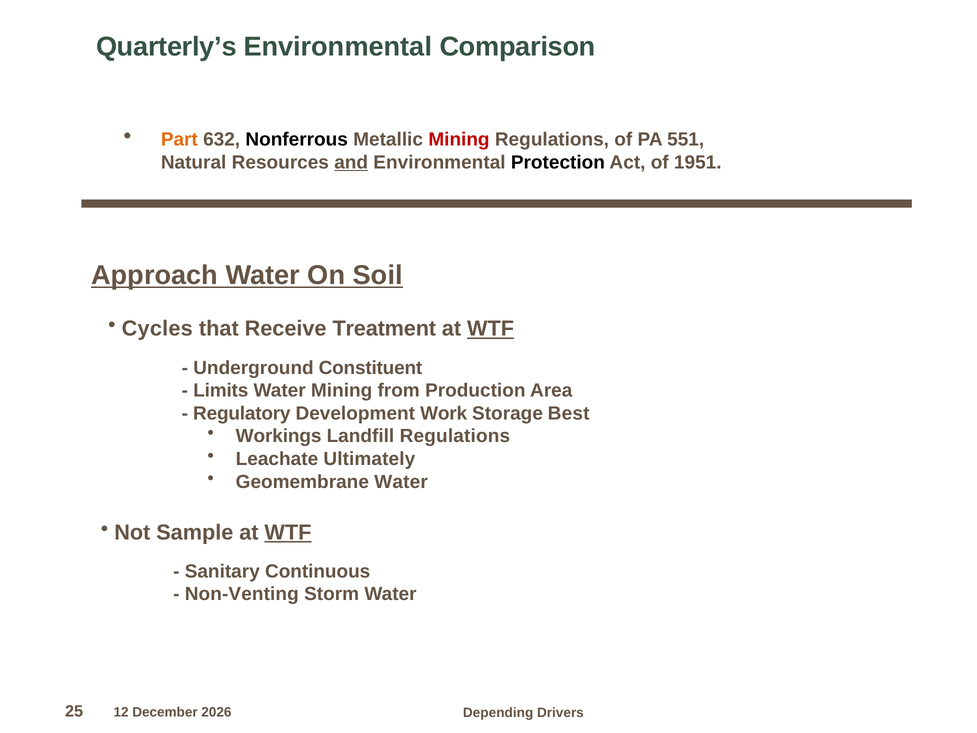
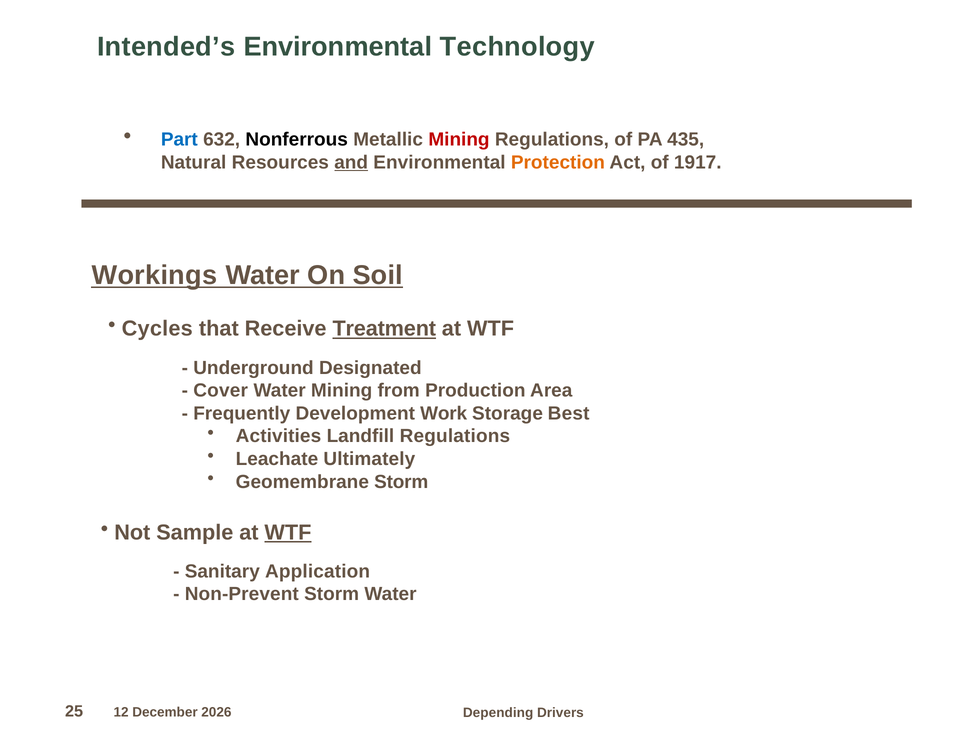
Quarterly’s: Quarterly’s -> Intended’s (166, 47)
Comparison: Comparison -> Technology (517, 47)
Part colour: orange -> blue (179, 140)
551: 551 -> 435 (686, 140)
Protection colour: black -> orange (558, 162)
1951: 1951 -> 1917 (698, 162)
Approach: Approach -> Workings (154, 275)
Treatment underline: none -> present (384, 329)
WTF underline: present -> none (491, 329)
Constituent: Constituent -> Designated (370, 368)
Limits: Limits -> Cover (221, 390)
Regulatory: Regulatory -> Frequently (242, 413)
Workings: Workings -> Activities (278, 436)
Geomembrane Water: Water -> Storm (401, 482)
Continuous: Continuous -> Application (318, 571)
Non-Venting: Non-Venting -> Non-Prevent (242, 594)
